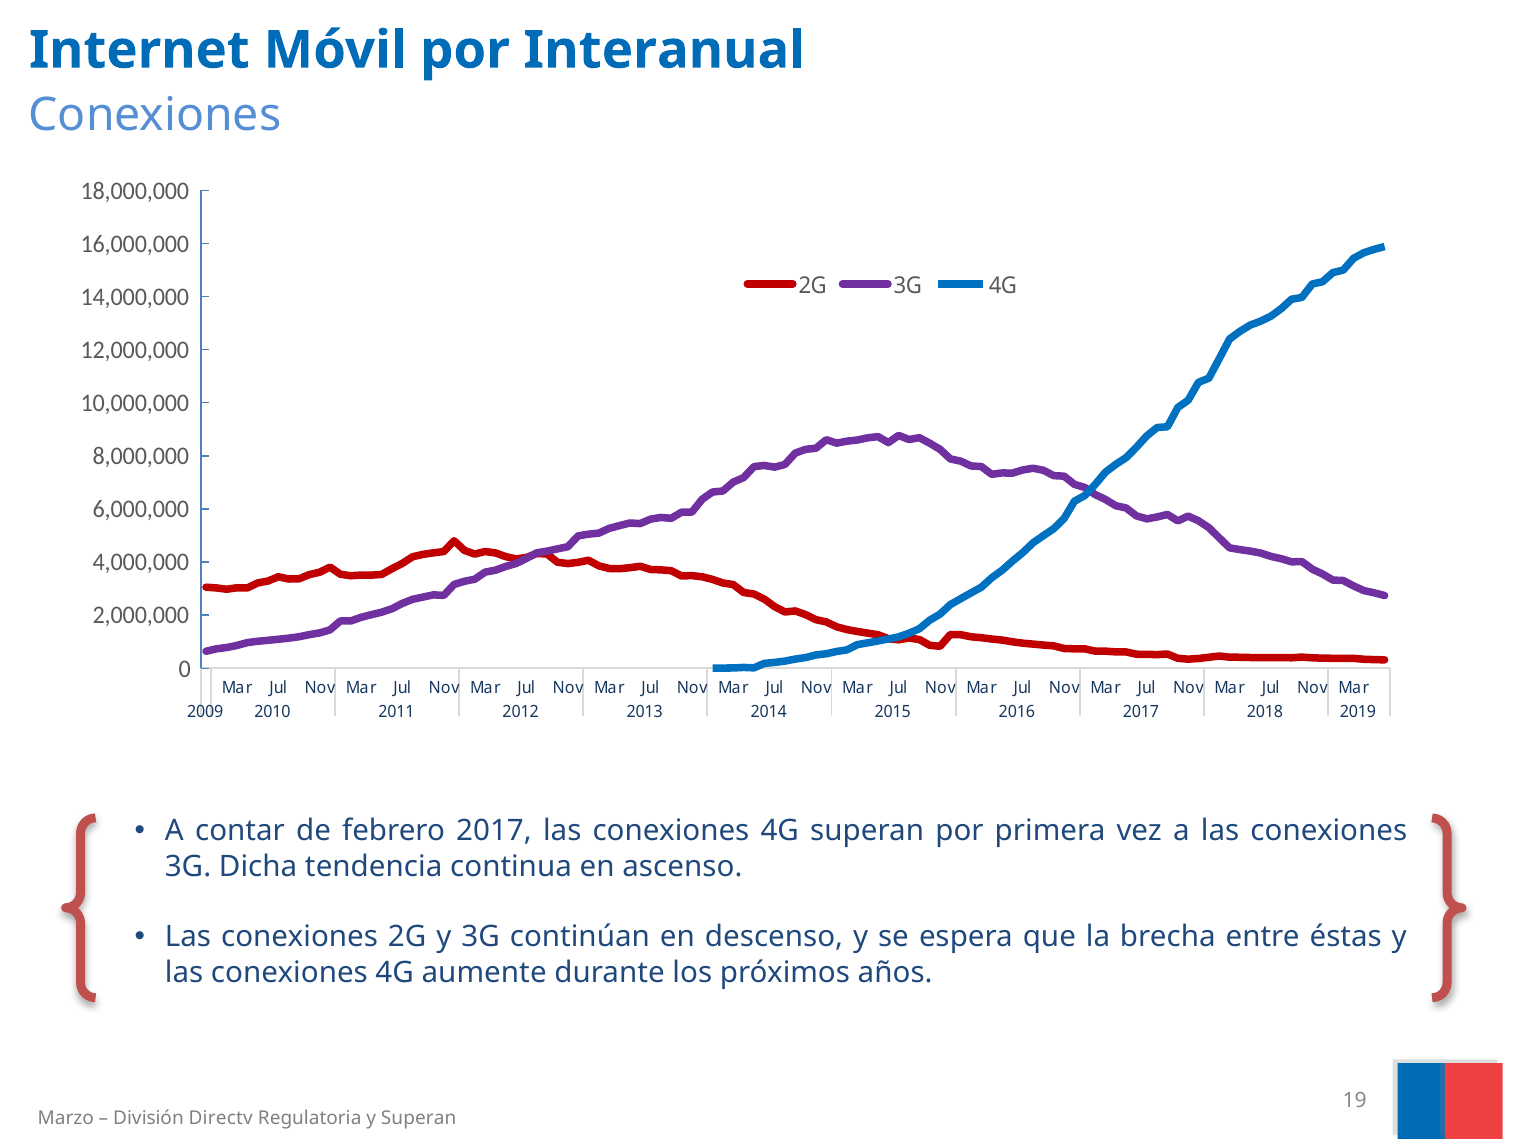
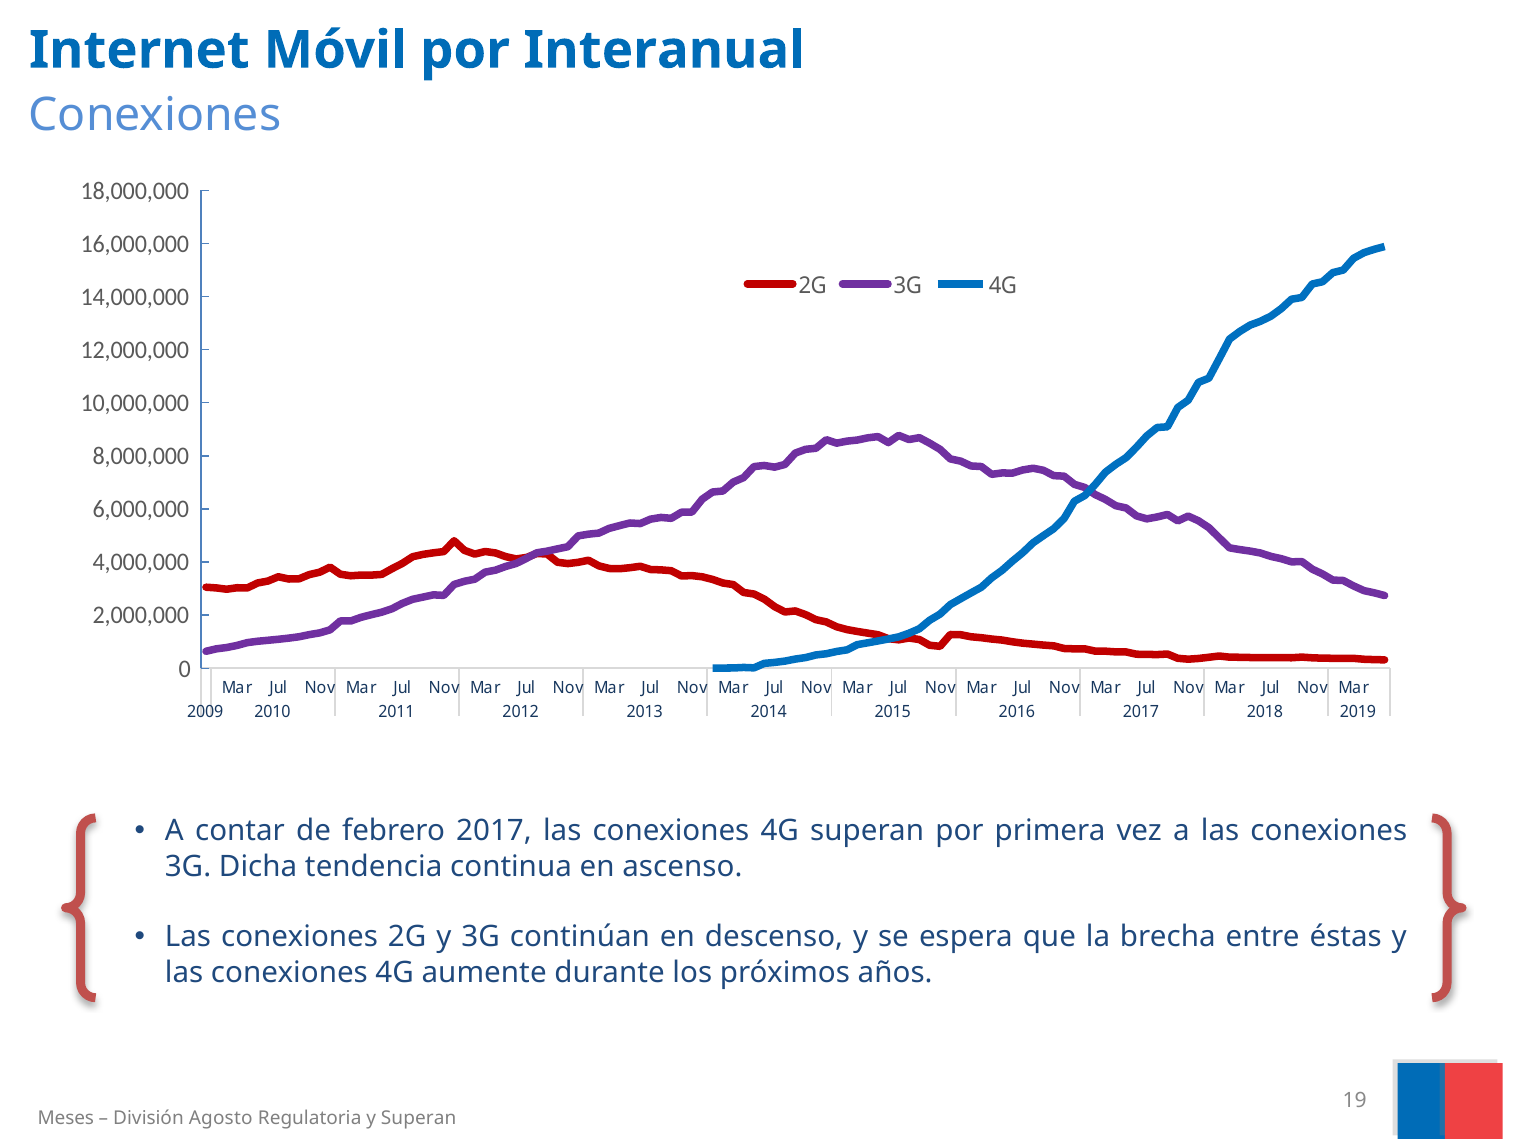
Marzo: Marzo -> Meses (66, 1119)
Directv: Directv -> Agosto (221, 1119)
